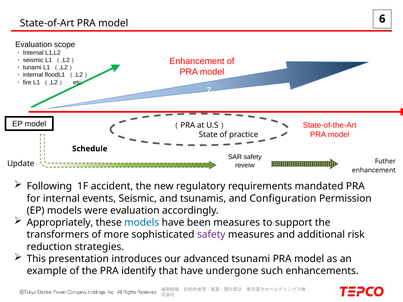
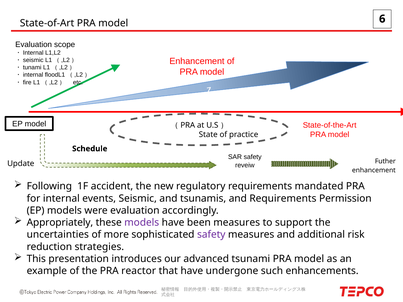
and Configuration: Configuration -> Requirements (283, 199)
models colour: blue -> purple (142, 223)
transformers: transformers -> uncertainties (58, 235)
identify: identify -> reactor (139, 271)
